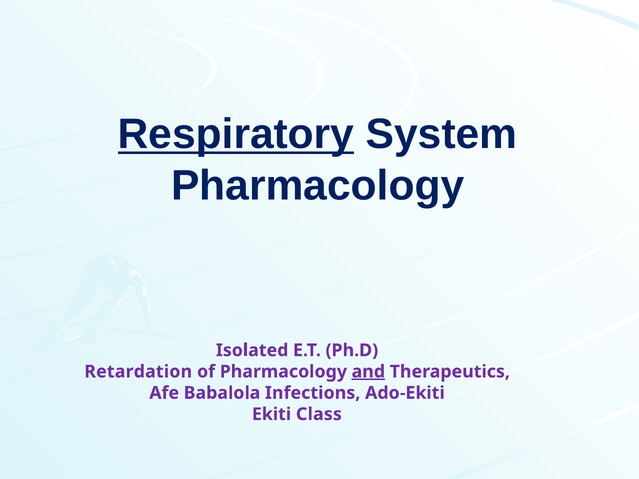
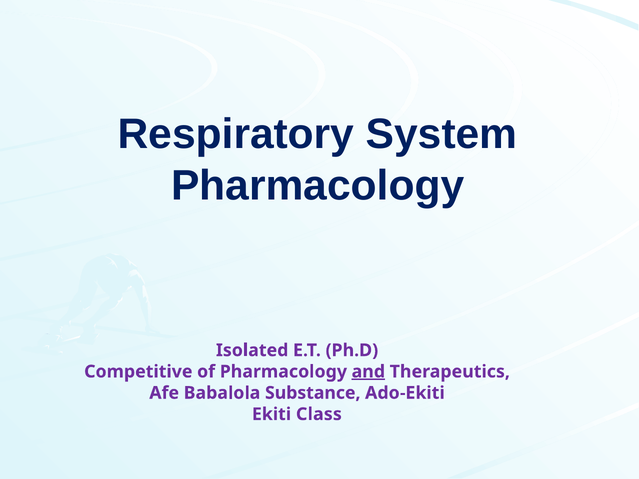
Respiratory underline: present -> none (236, 134)
Retardation: Retardation -> Competitive (138, 372)
Infections: Infections -> Substance (313, 393)
